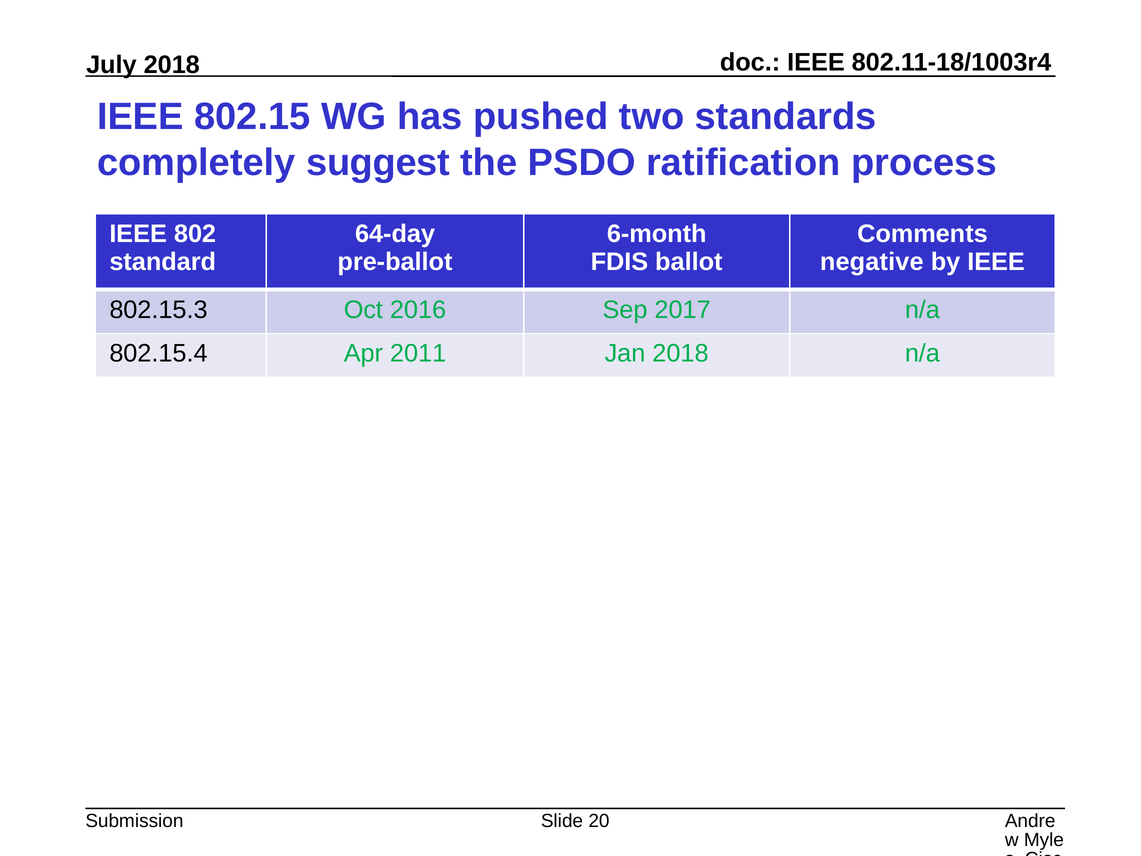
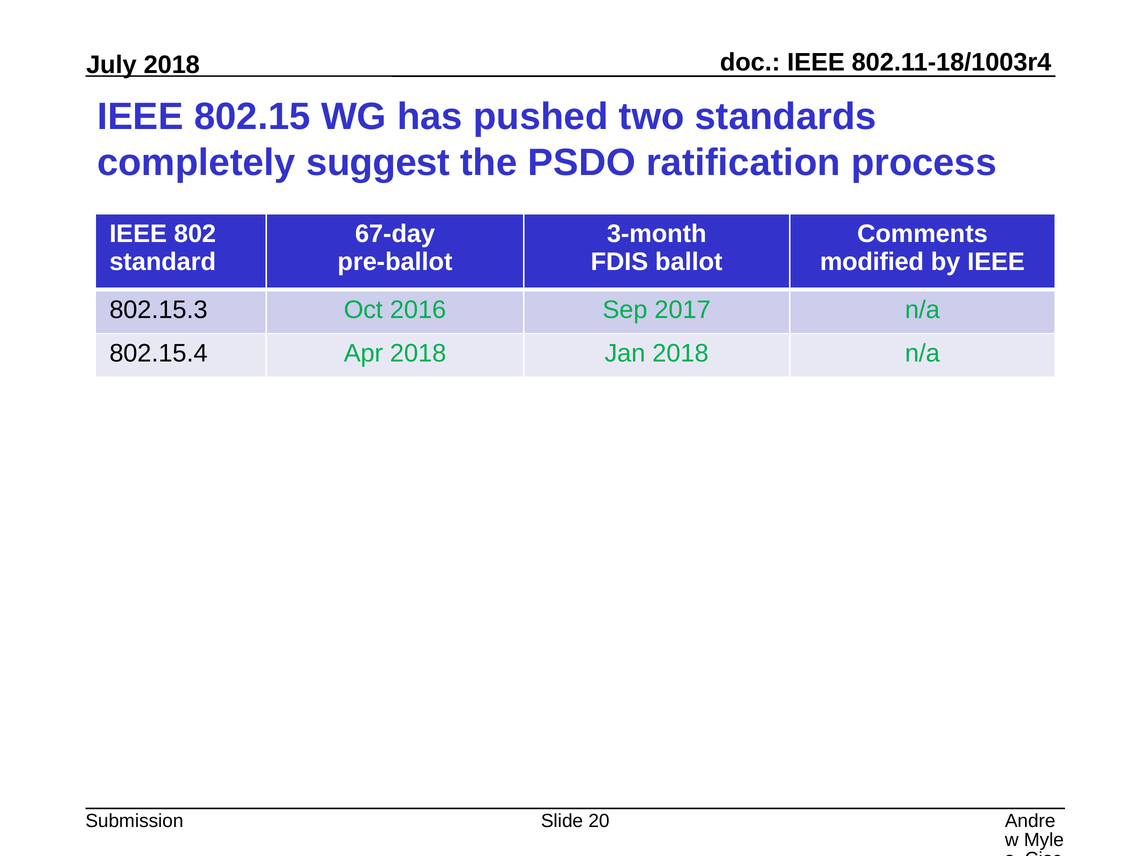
64-day: 64-day -> 67-day (395, 234)
6-month: 6-month -> 3-month (657, 234)
negative: negative -> modified (872, 262)
Apr 2011: 2011 -> 2018 (418, 354)
